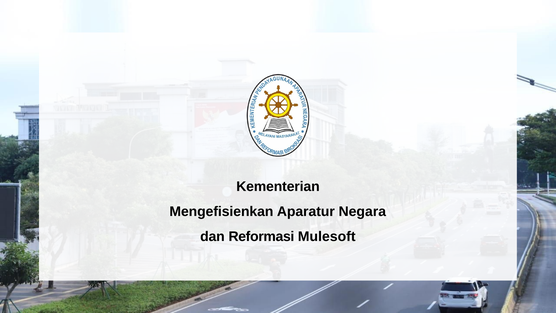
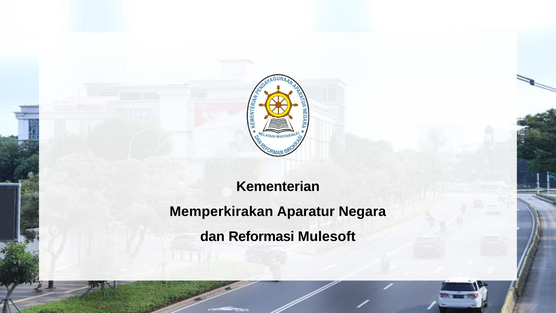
Mengefisienkan: Mengefisienkan -> Memperkirakan (221, 212)
